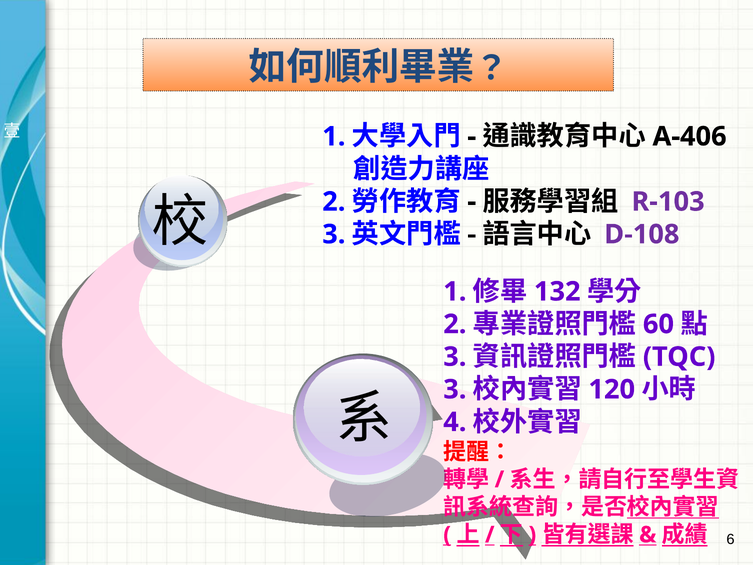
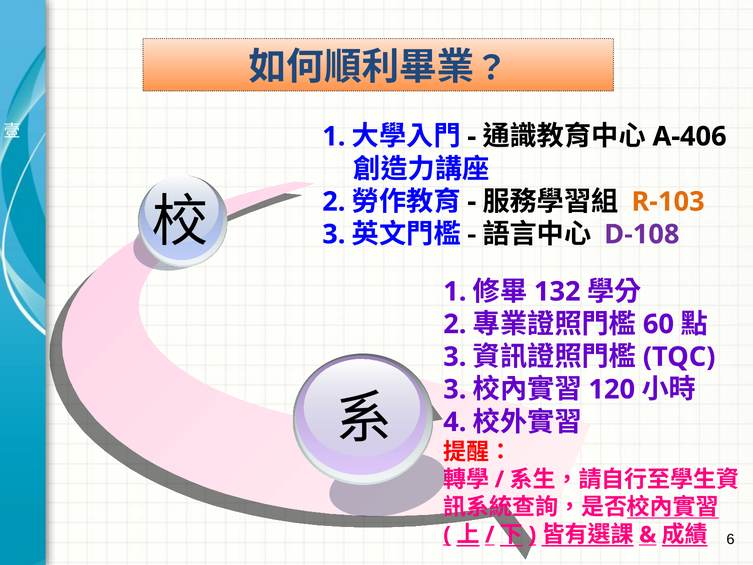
R-103 colour: purple -> orange (668, 202)
